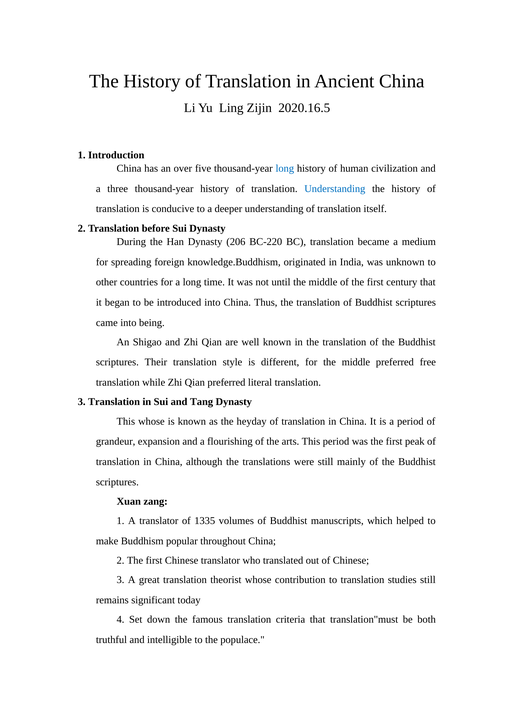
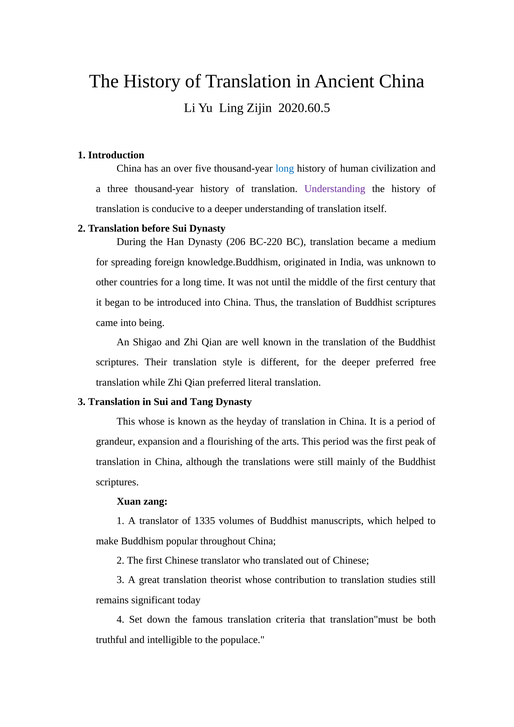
2020.16.5: 2020.16.5 -> 2020.60.5 (304, 108)
Understanding colour: blue -> purple (335, 189)
for the middle: middle -> deeper (356, 362)
